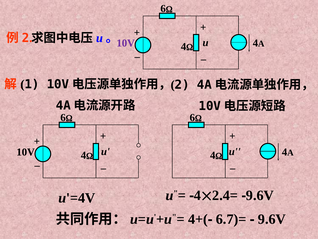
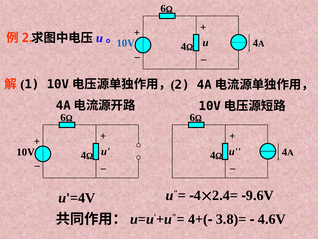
10V colour: purple -> blue (126, 43)
6.7)=: 6.7)= -> 3.8)= (231, 219)
9.6V: 9.6V -> 4.6V (272, 219)
